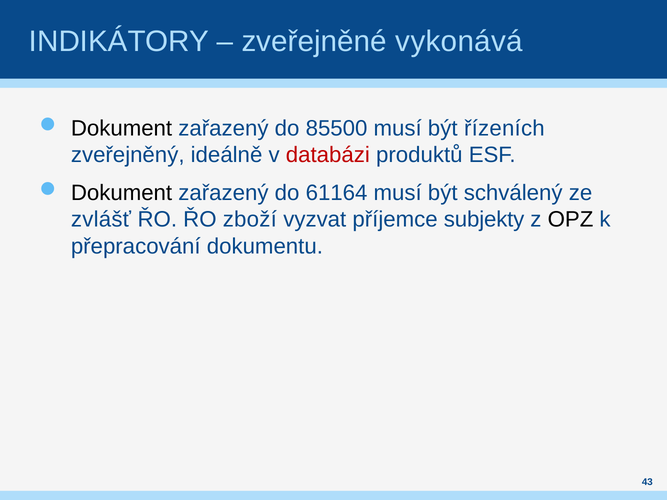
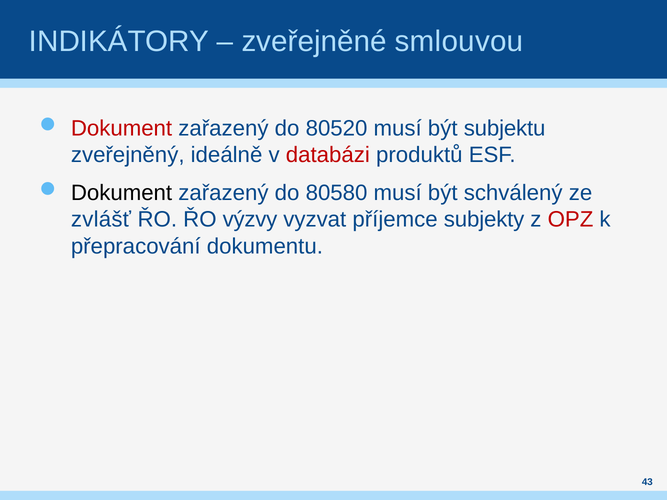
vykonává: vykonává -> smlouvou (459, 41)
Dokument colour: black -> red (122, 128)
85500: 85500 -> 80520 (337, 128)
řízeních: řízeních -> subjektu (505, 128)
61164: 61164 -> 80580 (337, 193)
zboží: zboží -> výzvy (250, 220)
OPZ colour: black -> red (570, 220)
